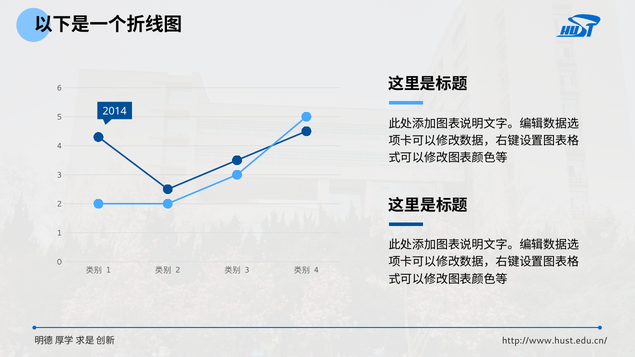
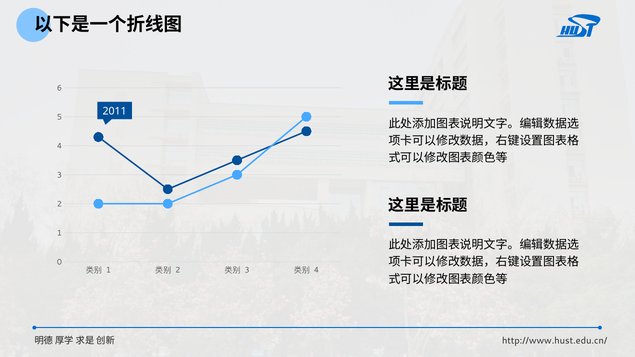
2014: 2014 -> 2011 (115, 111)
